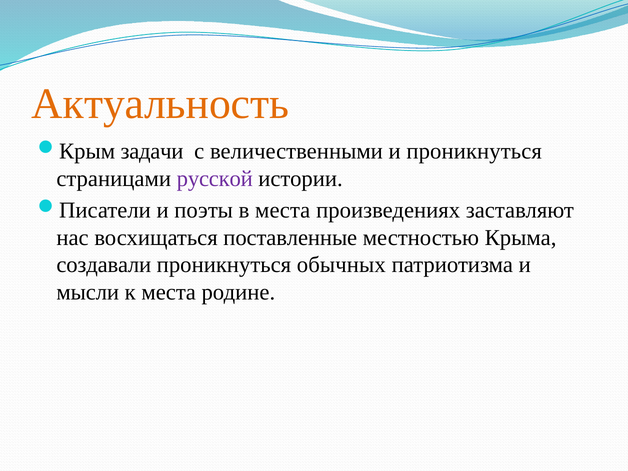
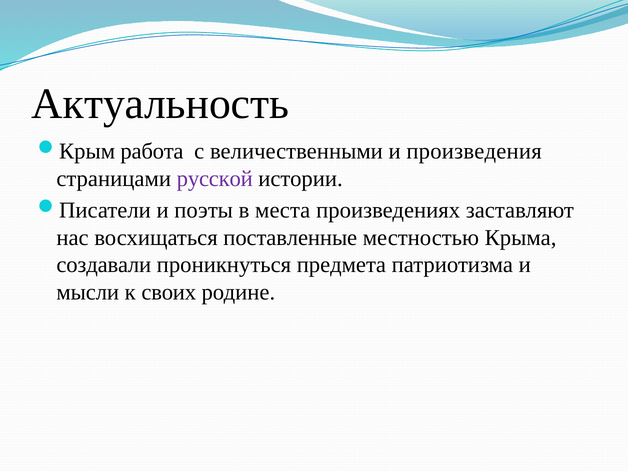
Актуальность colour: orange -> black (160, 104)
задачи: задачи -> работа (152, 151)
и проникнуться: проникнуться -> произведения (474, 151)
обычных: обычных -> предмета (341, 265)
к места: места -> своих (169, 292)
